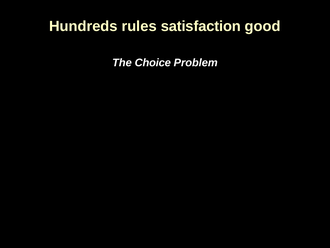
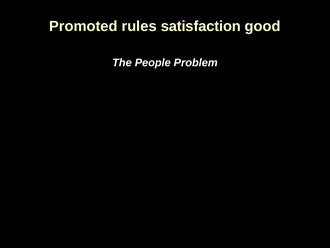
Hundreds: Hundreds -> Promoted (83, 26)
Choice: Choice -> People (153, 63)
